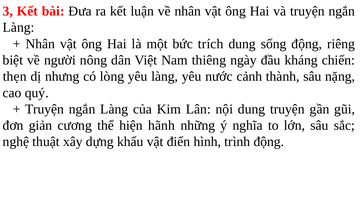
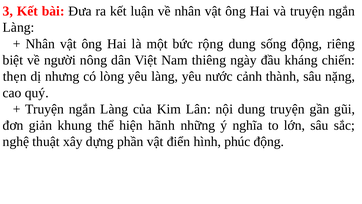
trích: trích -> rộng (211, 44)
cương: cương -> khung (75, 125)
khẩu: khẩu -> phần (130, 141)
trình: trình -> phúc (237, 141)
